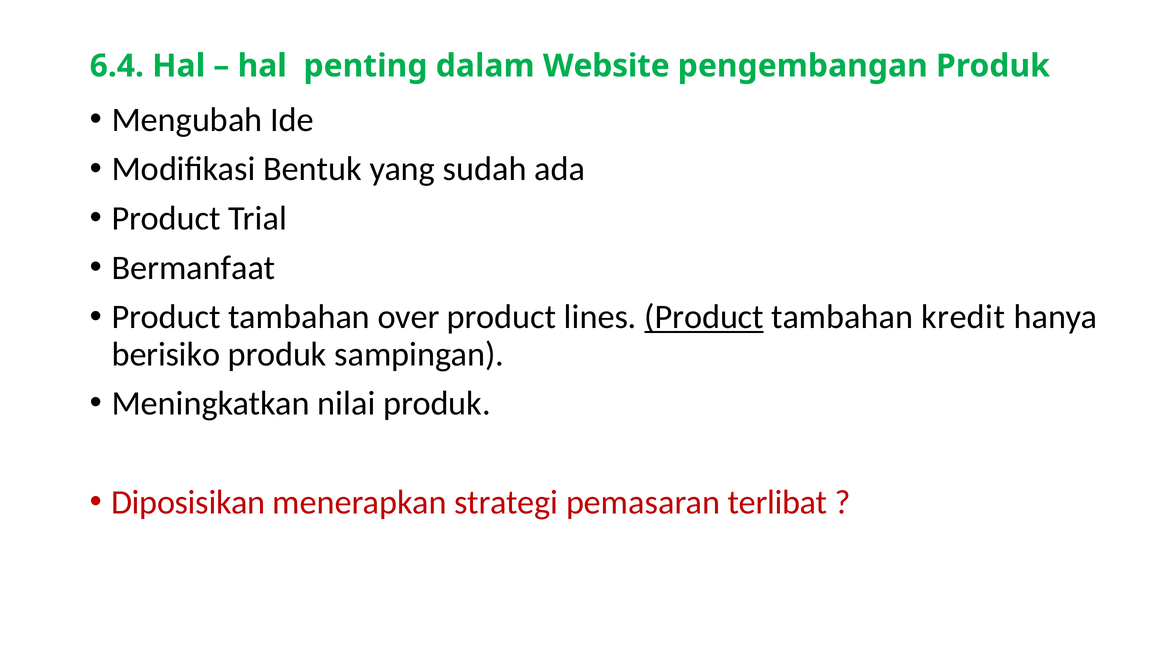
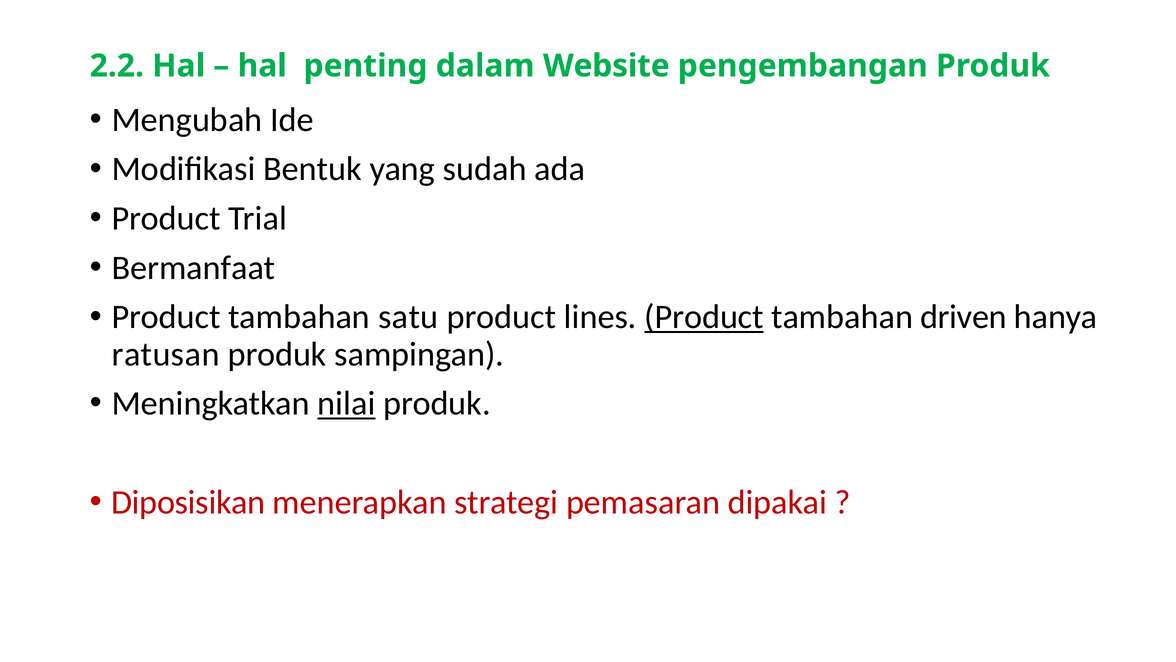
6.4: 6.4 -> 2.2 (117, 66)
over: over -> satu (408, 317)
kredit: kredit -> driven (964, 317)
berisiko: berisiko -> ratusan (166, 354)
nilai underline: none -> present (346, 403)
terlibat: terlibat -> dipakai (778, 502)
